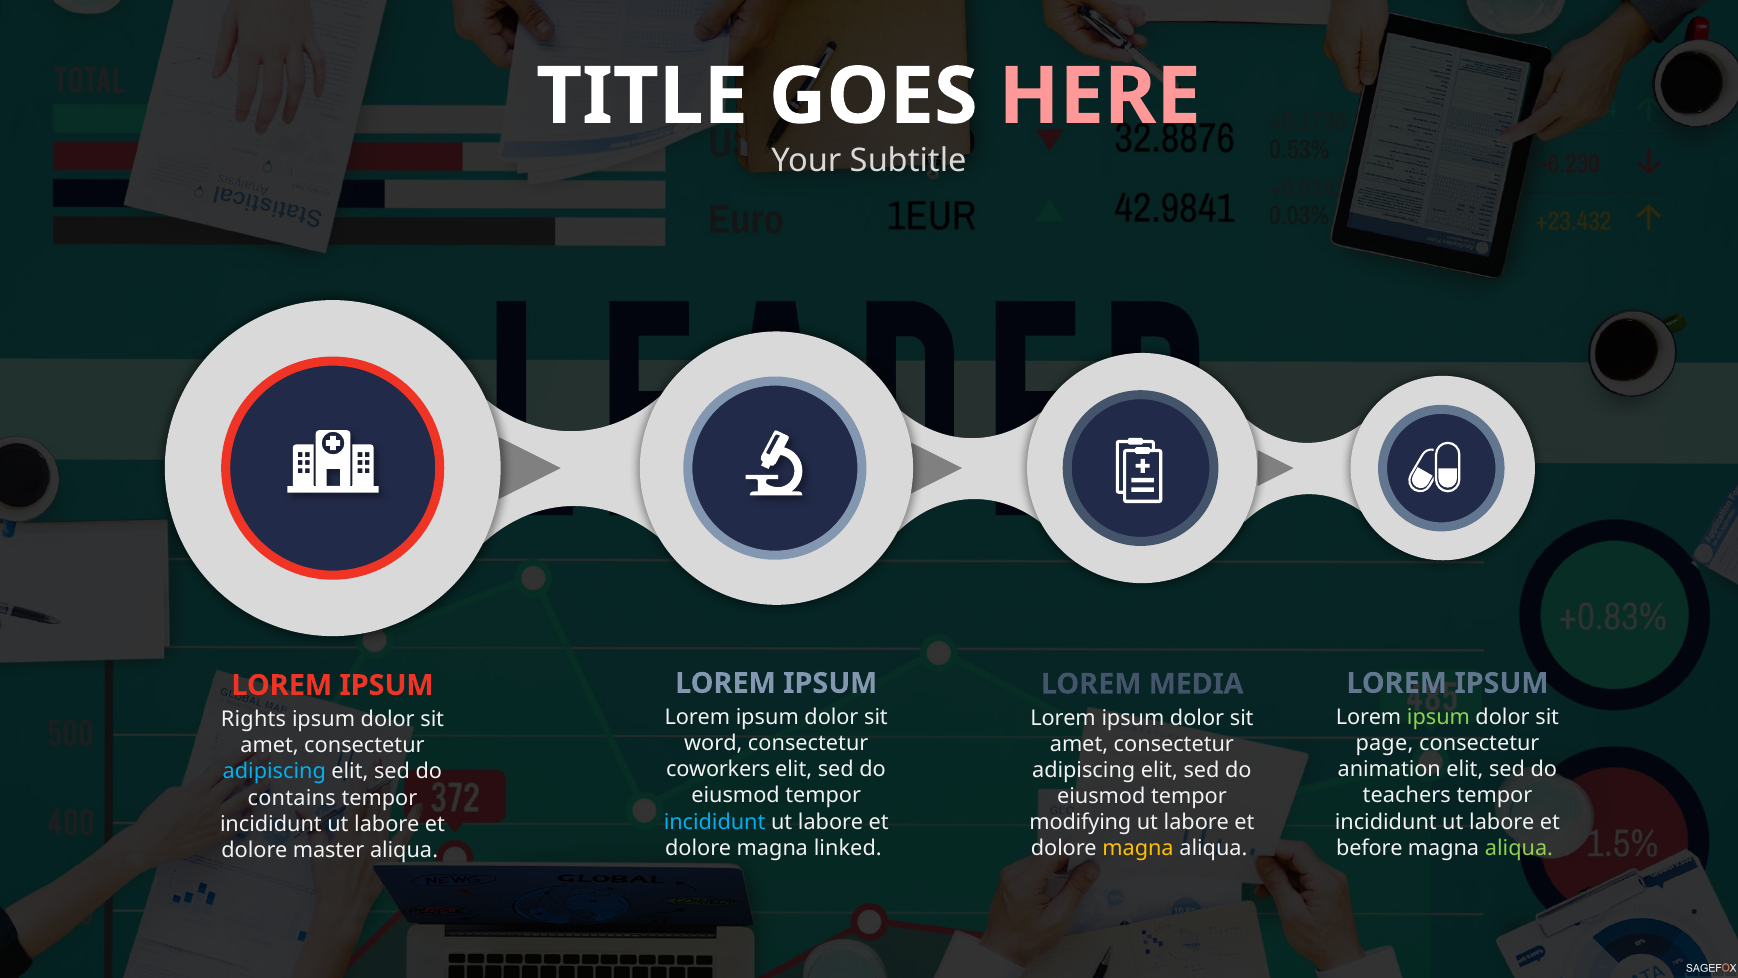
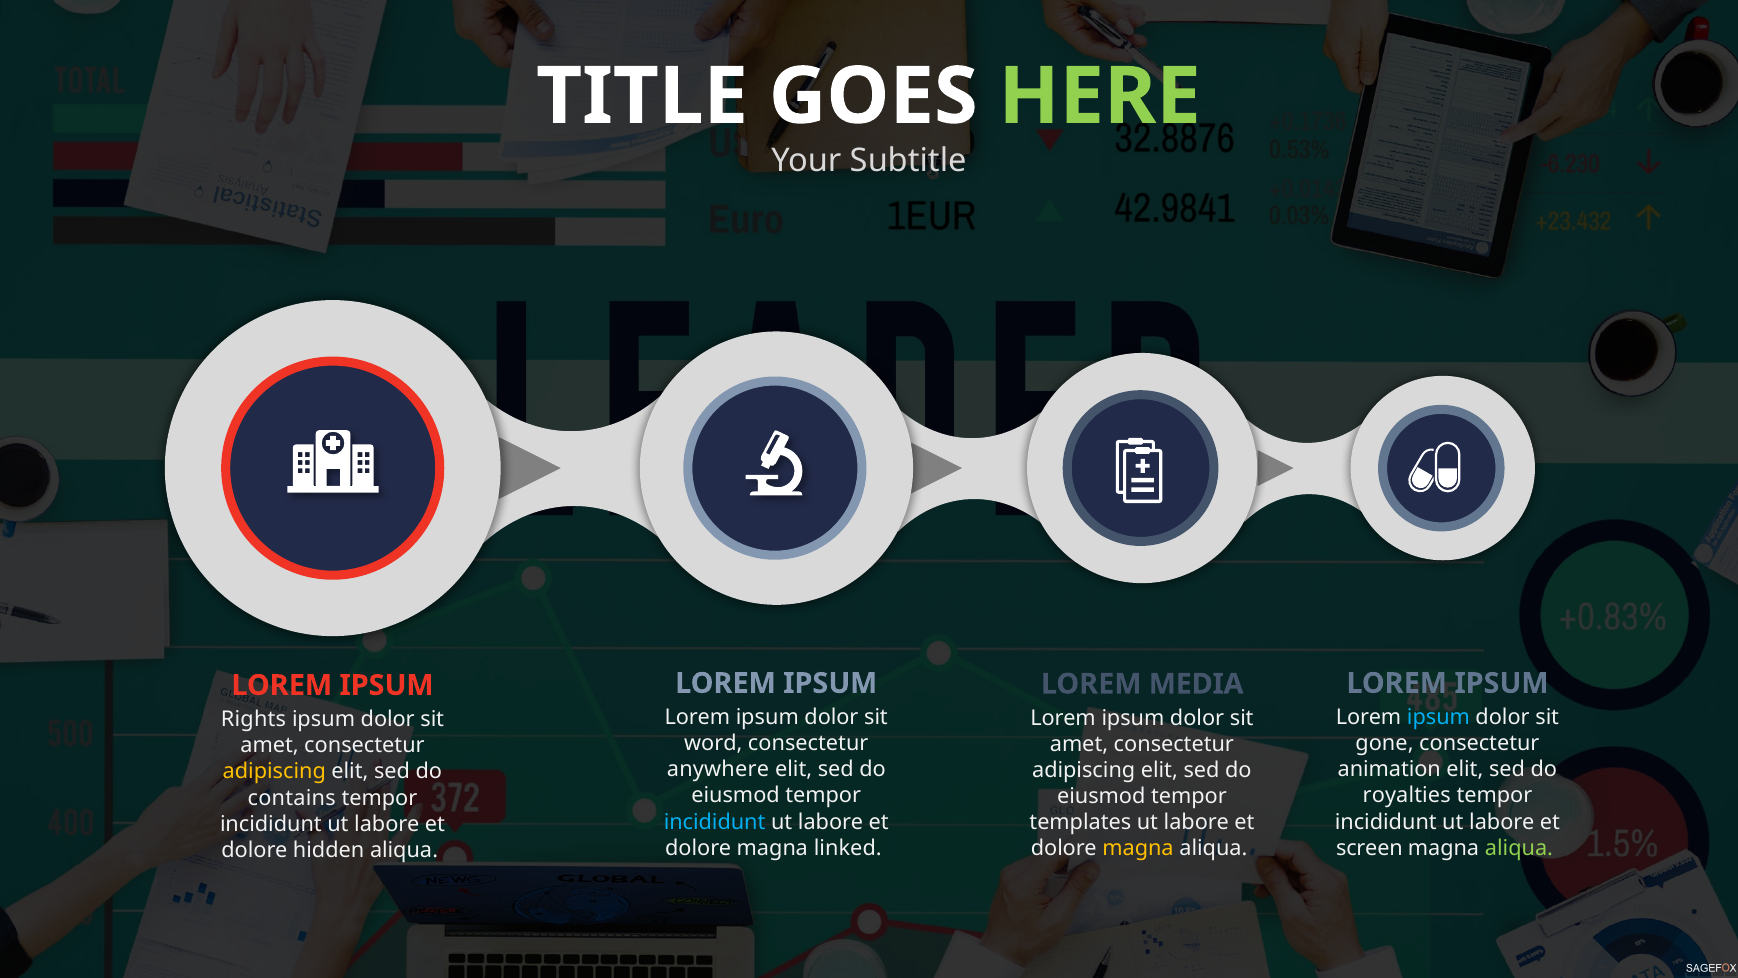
HERE colour: pink -> light green (1100, 97)
ipsum colour: light green -> light blue (1439, 717)
page: page -> gone (1384, 743)
coworkers: coworkers -> anywhere (718, 769)
adipiscing colour: light blue -> yellow (274, 771)
teachers: teachers -> royalties (1407, 796)
modifying: modifying -> templates (1080, 822)
before: before -> screen (1369, 848)
master: master -> hidden (329, 850)
